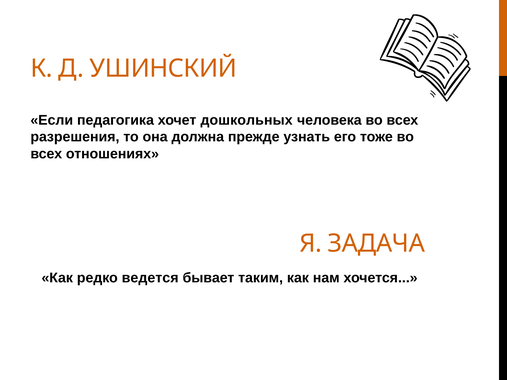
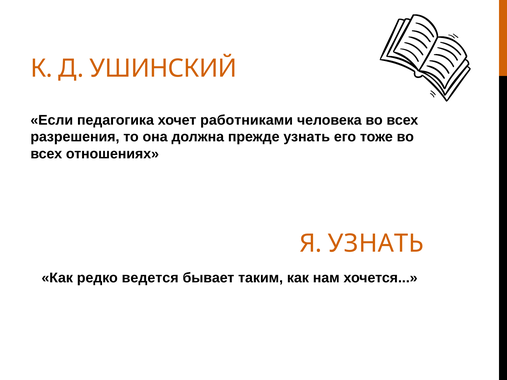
дошкольных: дошкольных -> работниками (247, 120)
Я ЗАДАЧА: ЗАДАЧА -> УЗНАТЬ (376, 244)
